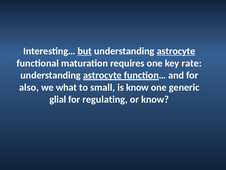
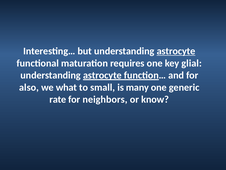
but underline: present -> none (85, 51)
rate: rate -> glial (192, 63)
is know: know -> many (137, 87)
glial: glial -> rate (58, 99)
regulating: regulating -> neighbors (105, 99)
